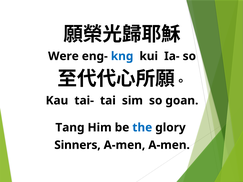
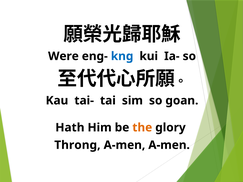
Tang: Tang -> Hath (70, 128)
the colour: blue -> orange (142, 128)
Sinners: Sinners -> Throng (77, 145)
